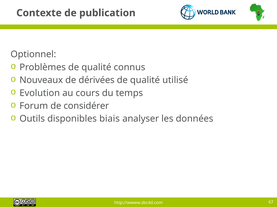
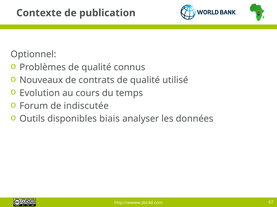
dérivées: dérivées -> contrats (97, 80)
considérer: considérer -> indiscutée (86, 106)
